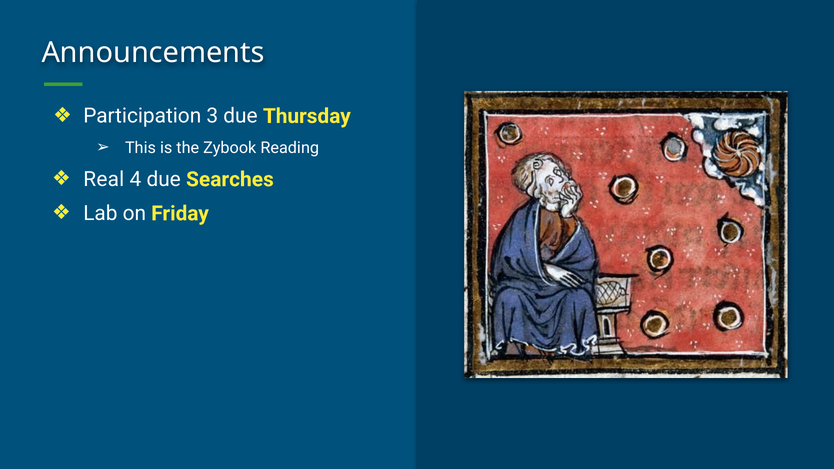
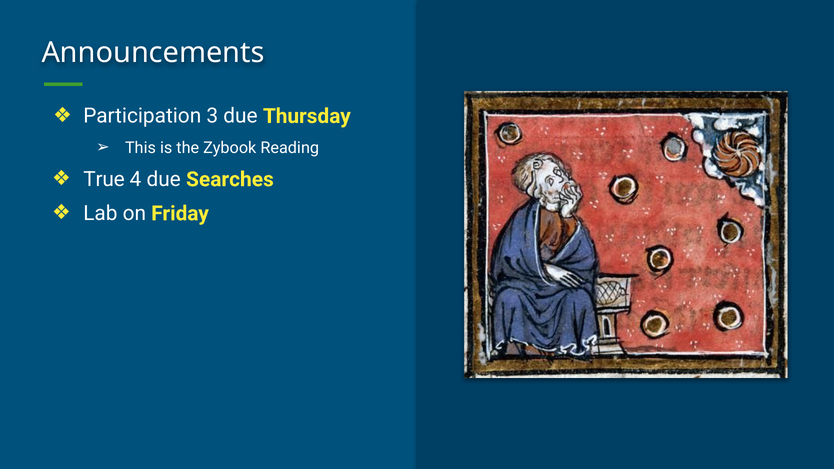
Real: Real -> True (104, 179)
